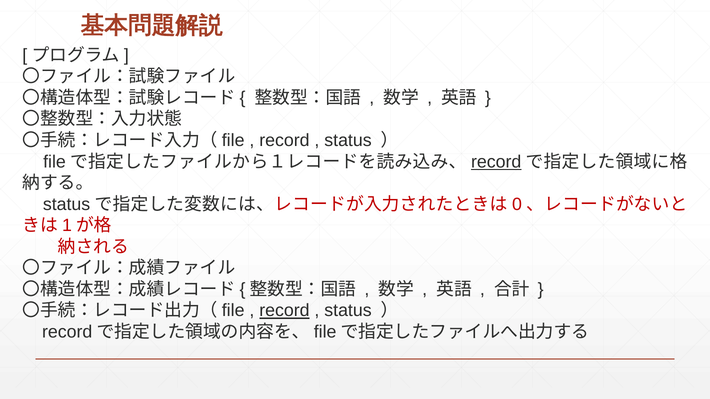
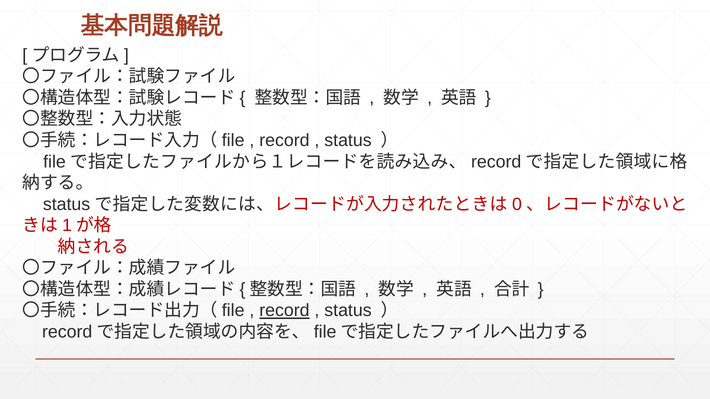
record underline: present -> none (496, 162)
